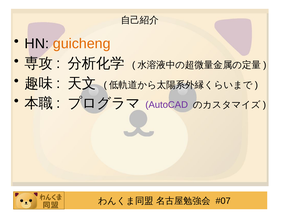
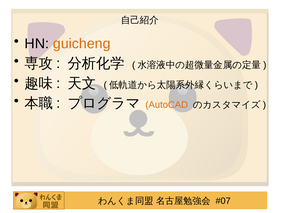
AutoCAD colour: purple -> orange (167, 105)
